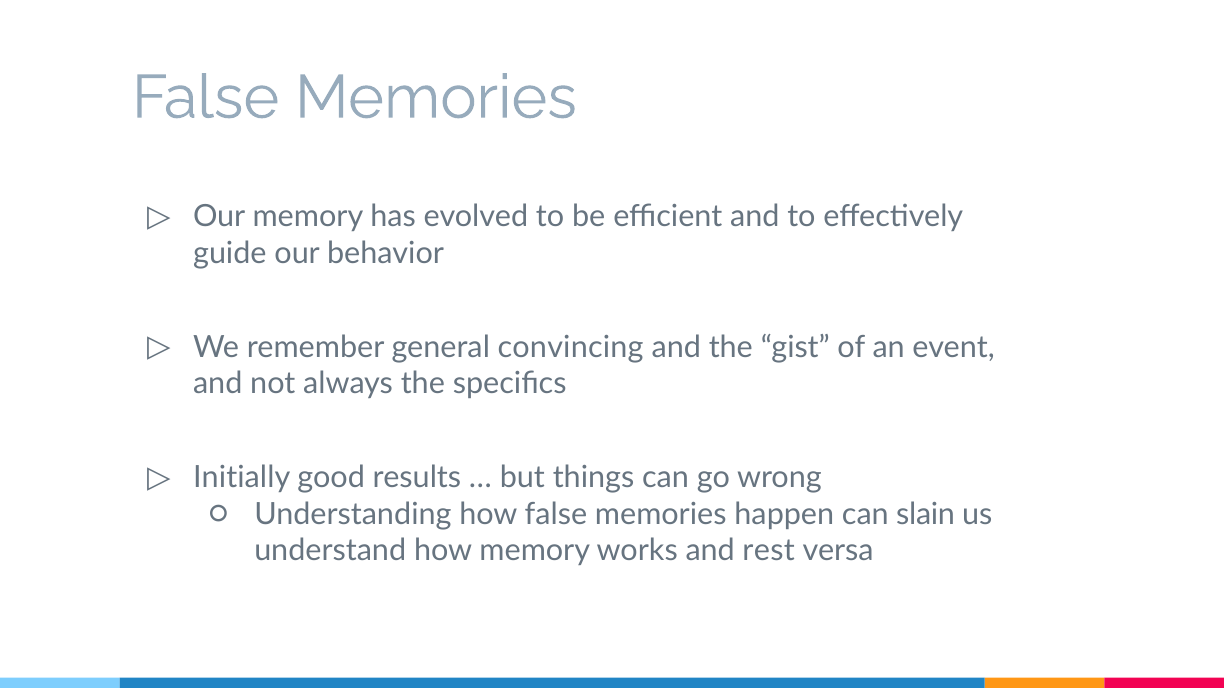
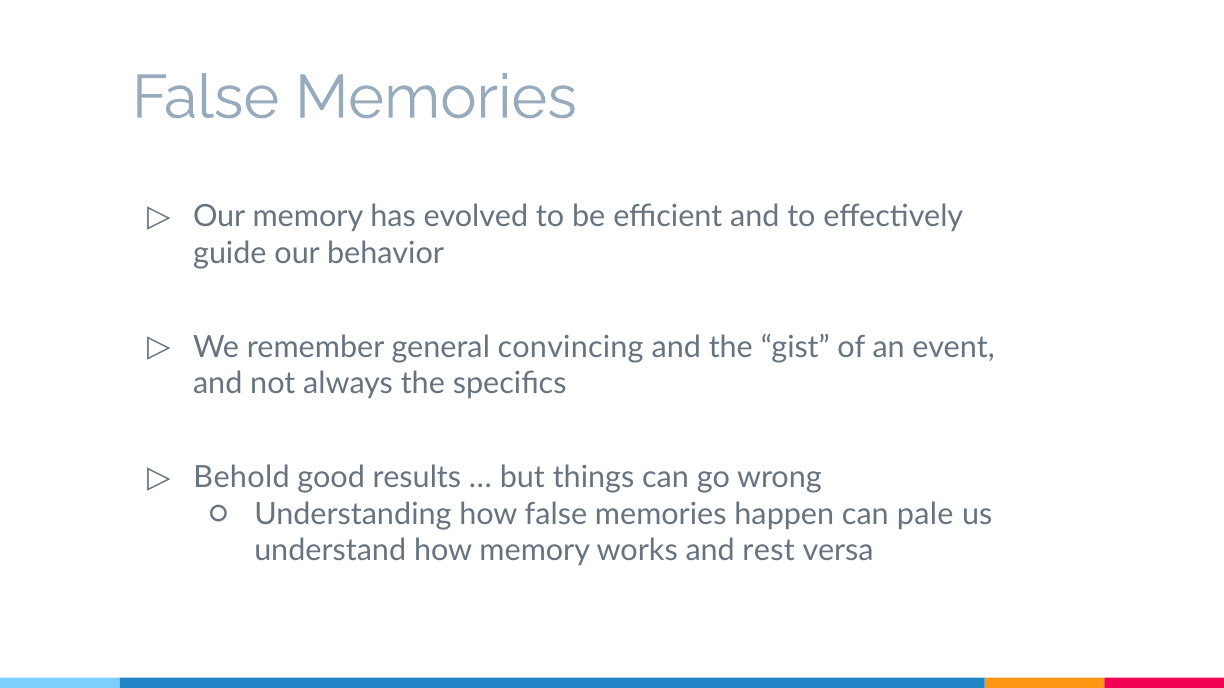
Initially: Initially -> Behold (242, 478)
slain: slain -> pale (925, 515)
